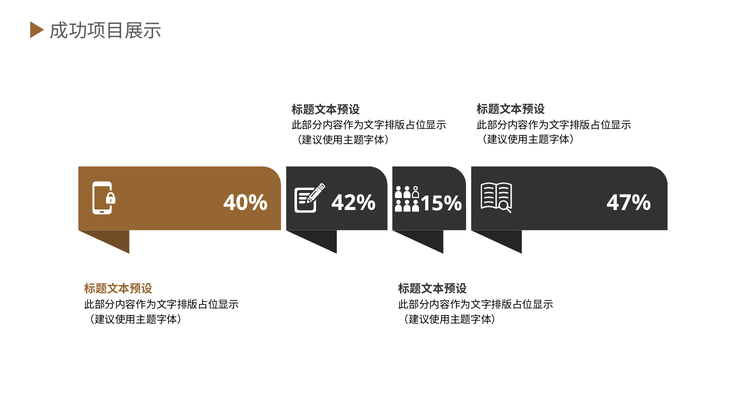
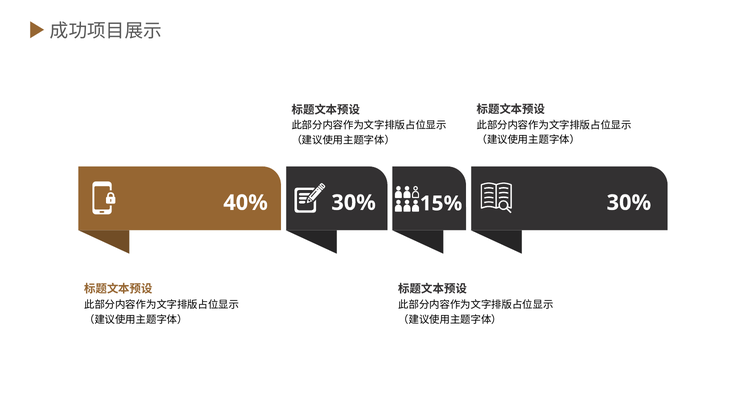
40% 42%: 42% -> 30% (354, 203)
15% 47%: 47% -> 30% (629, 203)
